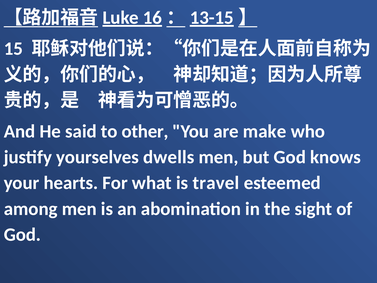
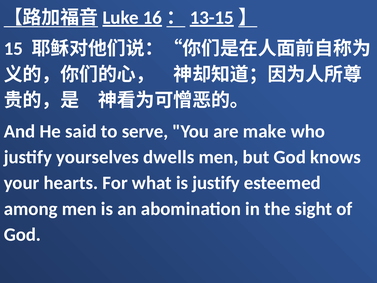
other: other -> serve (145, 131)
is travel: travel -> justify (216, 183)
